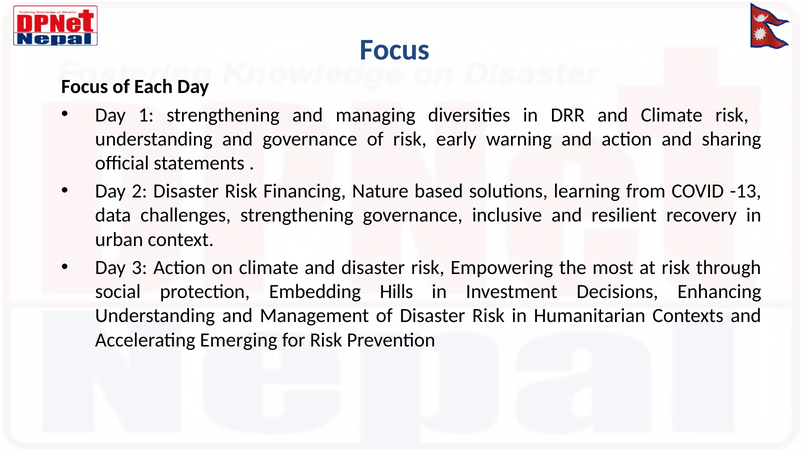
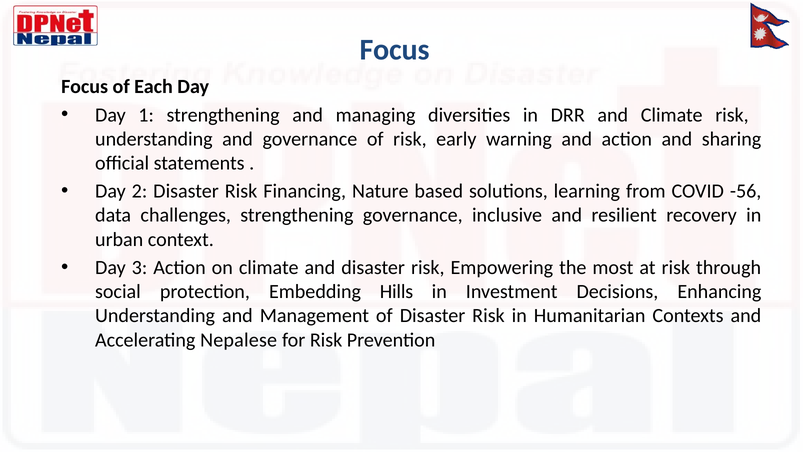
-13: -13 -> -56 (746, 191)
Emerging: Emerging -> Nepalese (239, 340)
